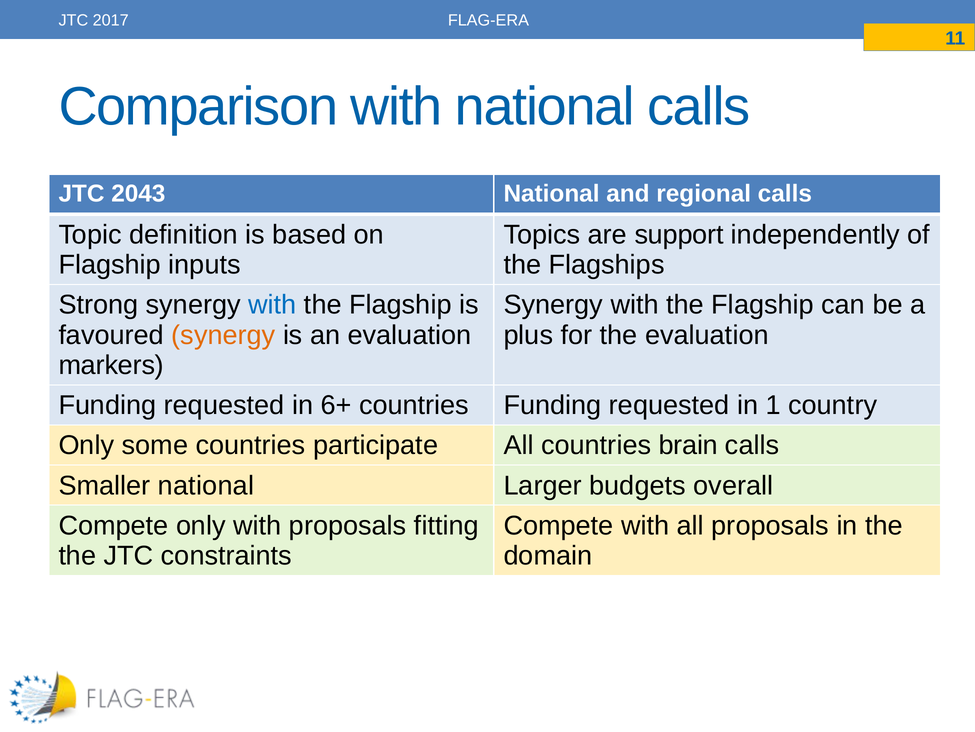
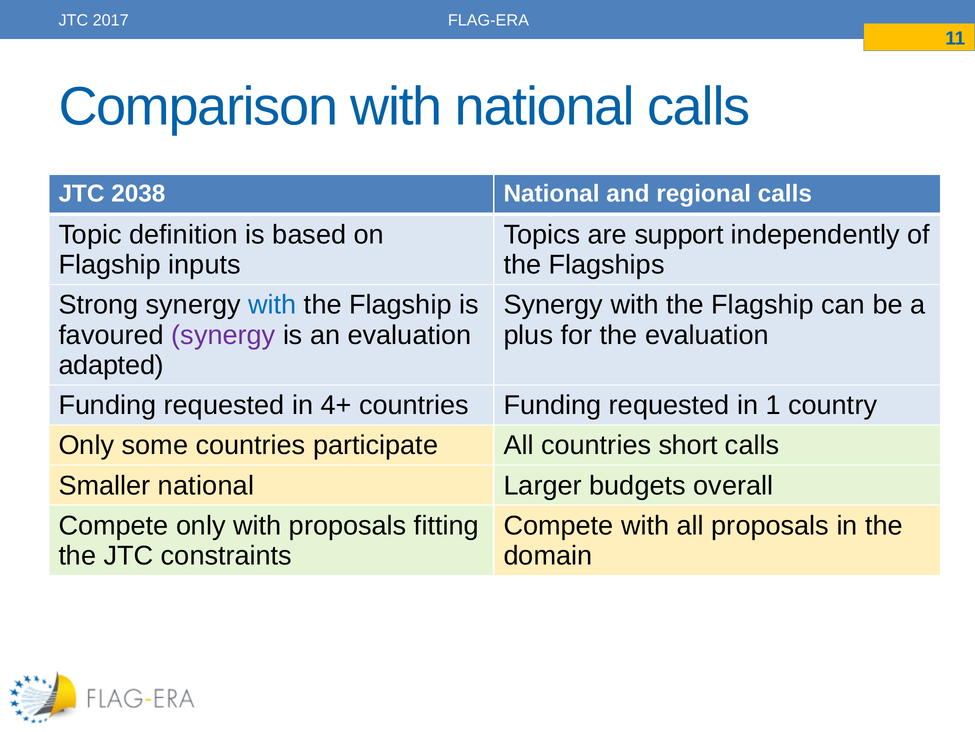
2043: 2043 -> 2038 (138, 193)
synergy colour: orange -> purple (223, 335)
markers: markers -> adapted (111, 365)
6+: 6+ -> 4+ (336, 405)
brain: brain -> short (688, 445)
